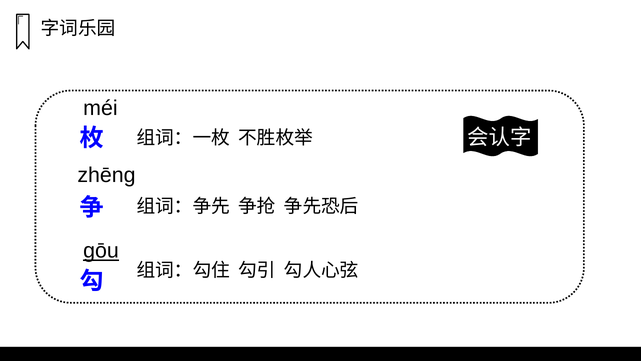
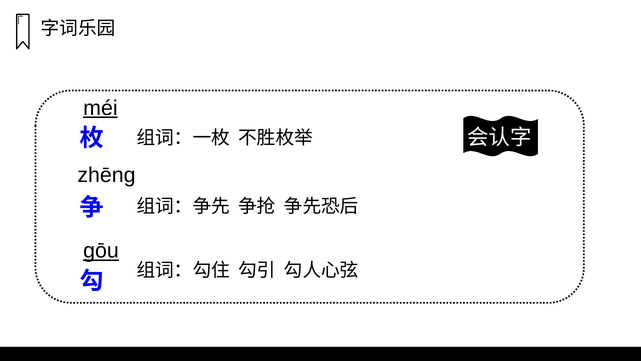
méi underline: none -> present (100, 108)
